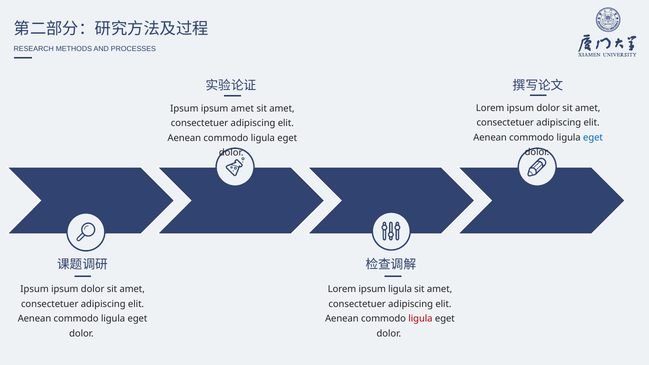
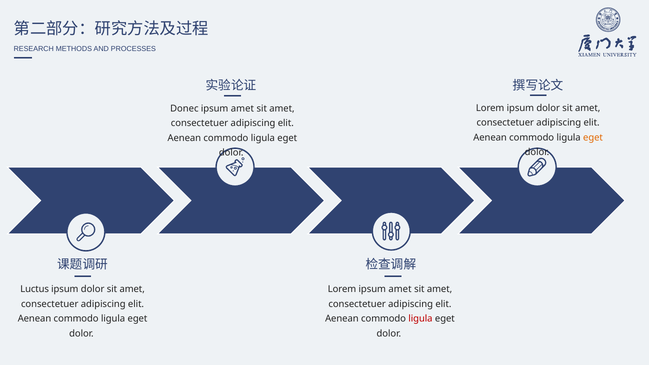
Ipsum: Ipsum -> Donec (184, 109)
eget colour: blue -> orange (593, 138)
Ipsum: Ipsum -> Luctus (35, 289)
Lorem ipsum ligula: ligula -> amet (400, 289)
